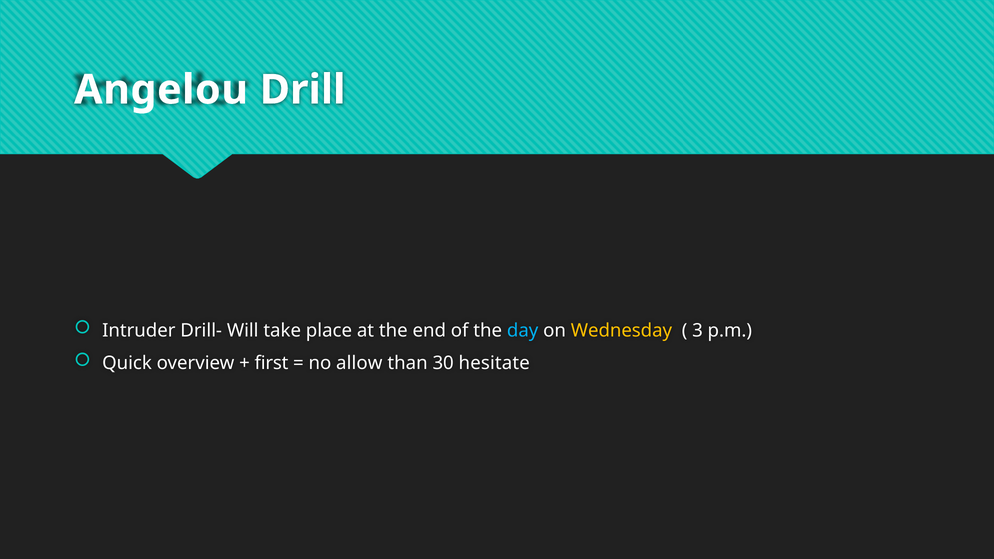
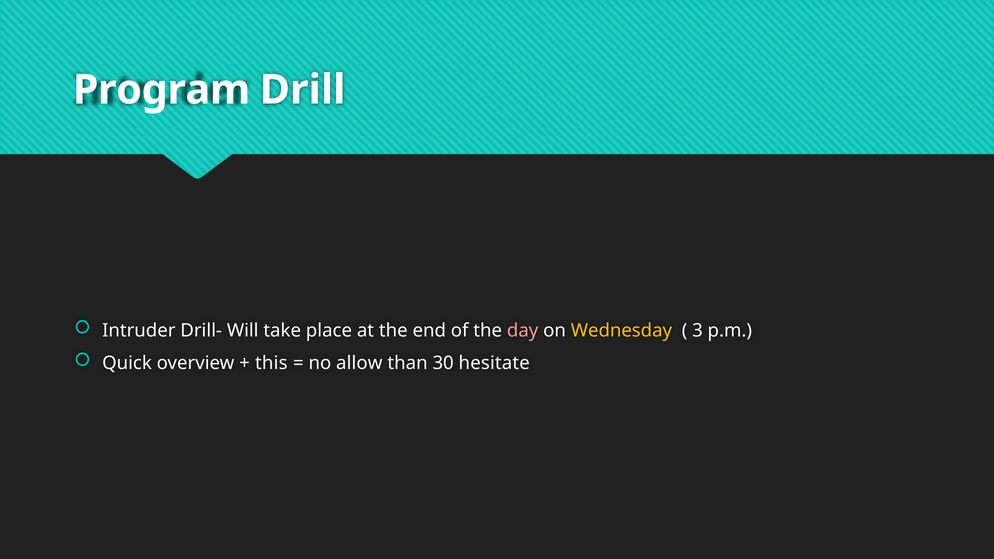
Angelou: Angelou -> Program (161, 90)
day colour: light blue -> pink (523, 331)
first: first -> this (271, 363)
